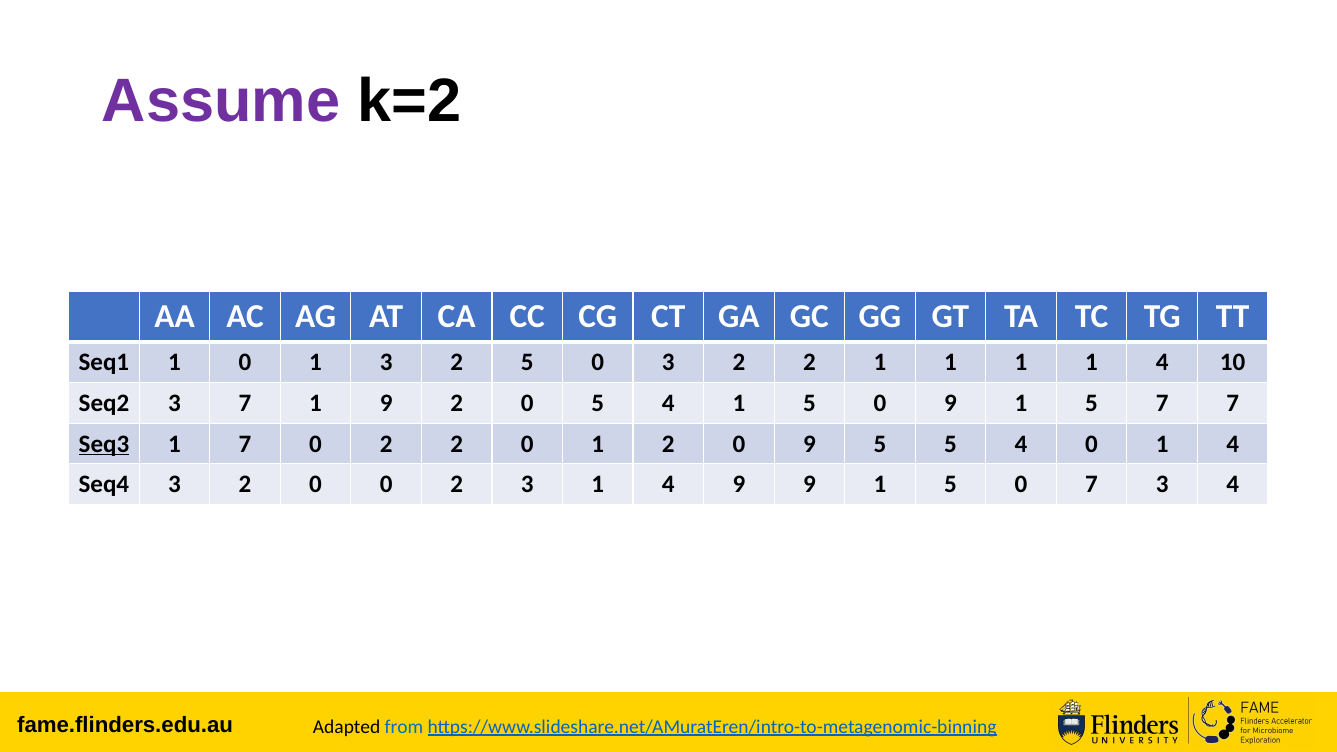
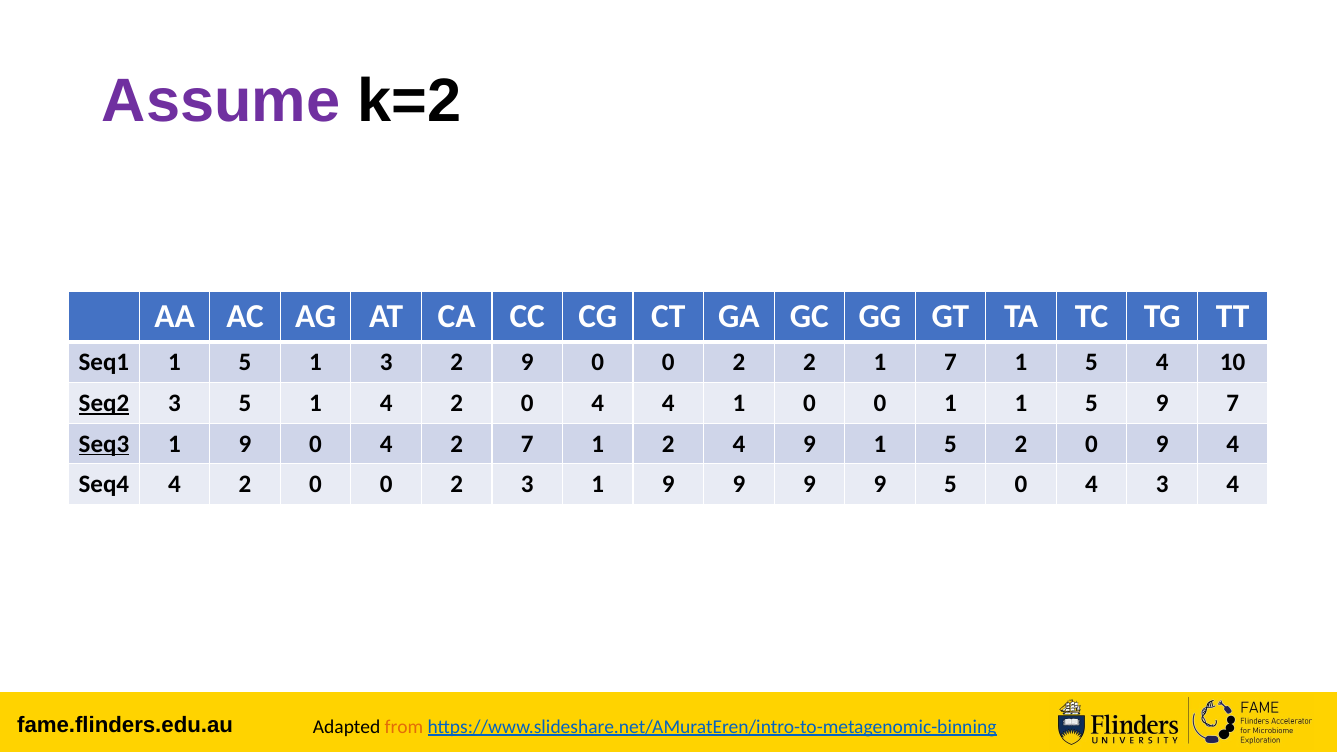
Seq1 1 0: 0 -> 5 (245, 363)
2 5: 5 -> 9 (527, 363)
3: 3 -> 0 (668, 363)
2 1 1: 1 -> 7 (950, 363)
1: 1 -> 5 (1092, 363)
Seq2 underline: none -> present (104, 403)
3 7: 7 -> 5 (245, 403)
1 9: 9 -> 4 (386, 403)
2 0 5: 5 -> 4 (598, 403)
4 1 5: 5 -> 0 (809, 403)
9: 9 -> 1 (950, 403)
5 7: 7 -> 9 (1162, 403)
7: 7 -> 9 (245, 444)
2: 2 -> 4 (386, 444)
0: 0 -> 7 (527, 444)
1 2 0: 0 -> 4 (739, 444)
9 5: 5 -> 1 (880, 444)
4: 4 -> 2 (1021, 444)
1: 1 -> 9 (1162, 444)
Seq4 3: 3 -> 4 (174, 485)
3 1 4: 4 -> 9 (668, 485)
1: 1 -> 9 (880, 485)
5 0 7: 7 -> 4 (1092, 485)
from colour: blue -> orange (404, 727)
